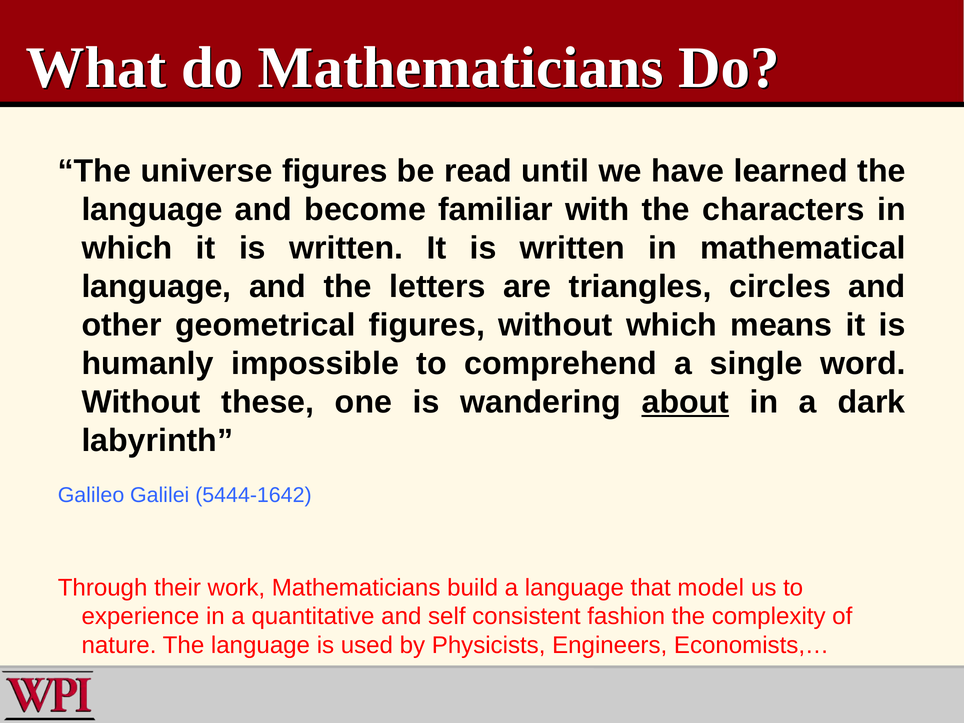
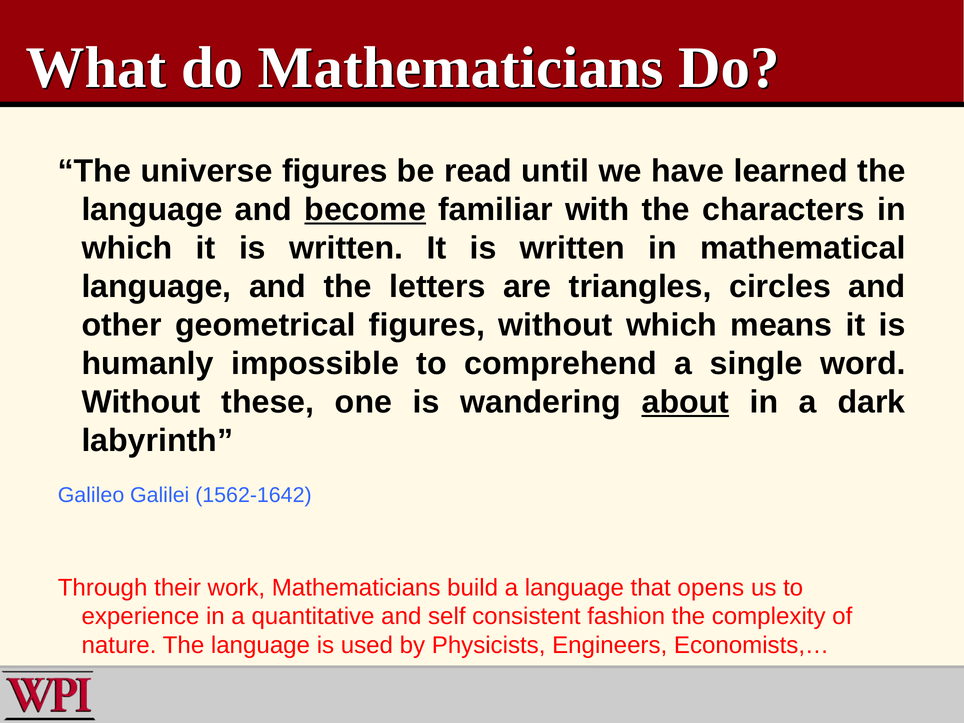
become underline: none -> present (365, 210)
5444-1642: 5444-1642 -> 1562-1642 (253, 495)
model: model -> opens (711, 588)
